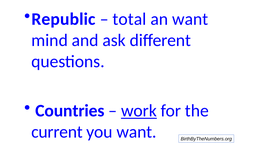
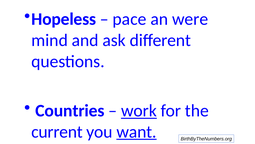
Republic: Republic -> Hopeless (64, 19)
total: total -> pace (129, 19)
an want: want -> were (190, 19)
want underline: none -> present (137, 131)
